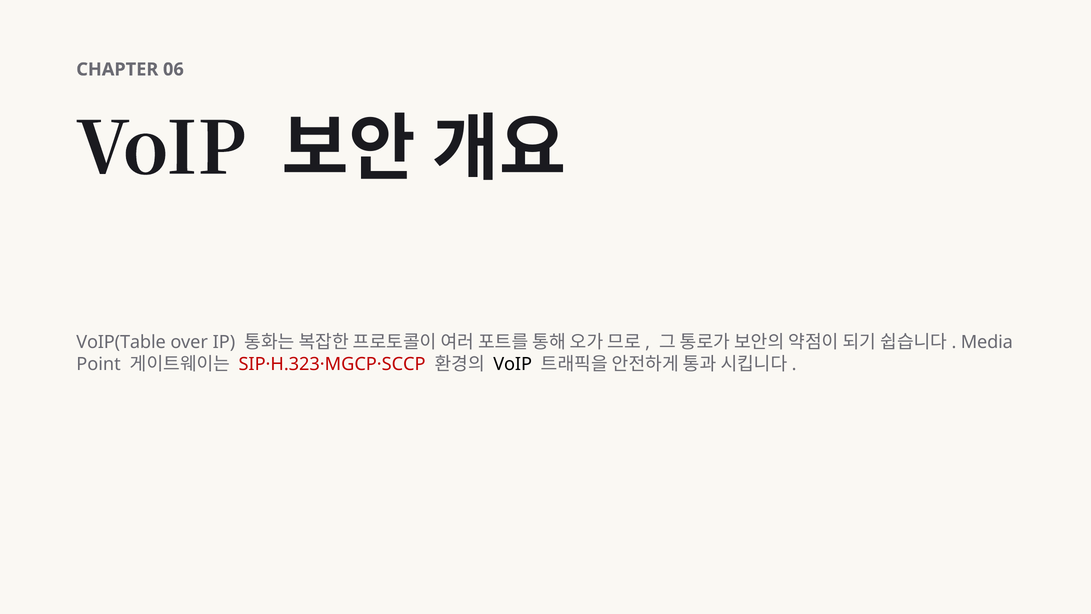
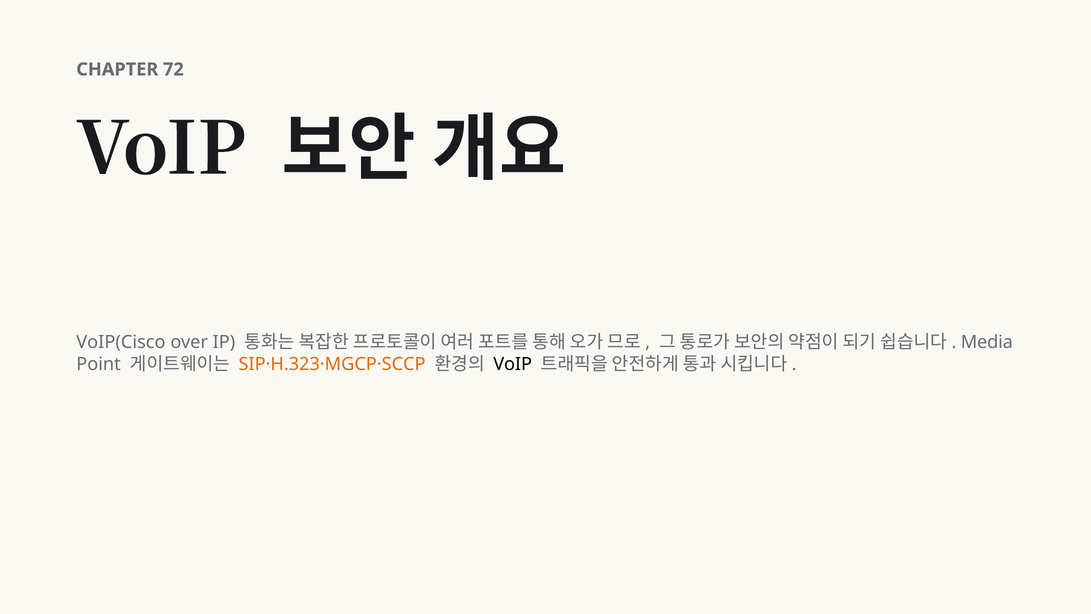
06: 06 -> 72 (173, 69)
VoIP(Table: VoIP(Table -> VoIP(Cisco (121, 342)
SIP·H.323·MGCP·SCCP colour: red -> orange (332, 364)
